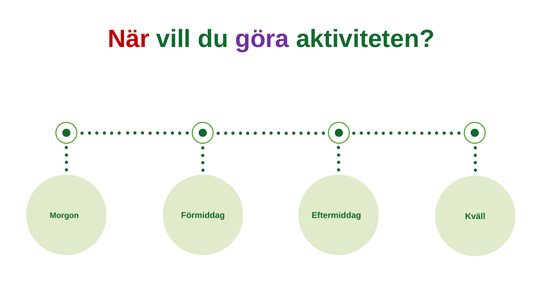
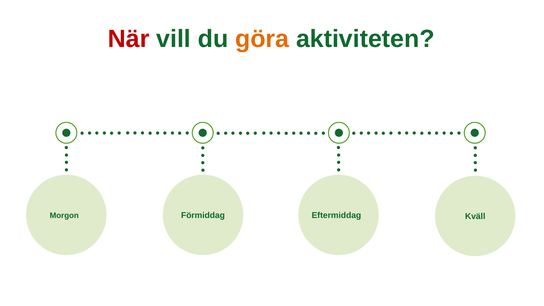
göra colour: purple -> orange (262, 39)
